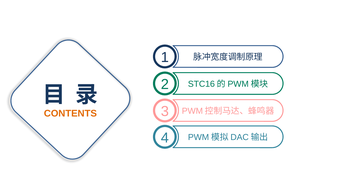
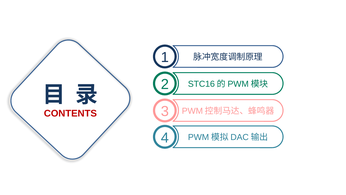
CONTENTS colour: orange -> red (70, 113)
